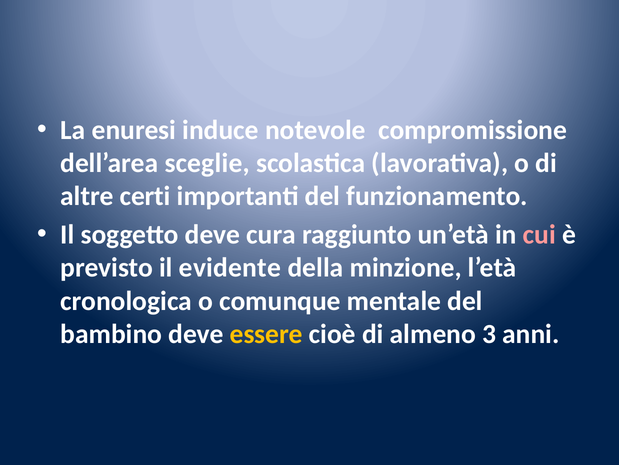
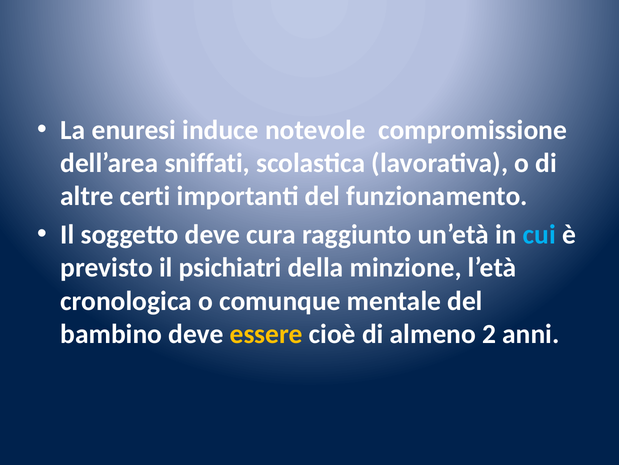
sceglie: sceglie -> sniffati (207, 163)
cui colour: pink -> light blue (539, 234)
evidente: evidente -> psichiatri (230, 267)
3: 3 -> 2 (489, 333)
